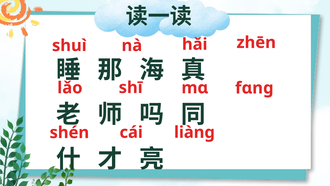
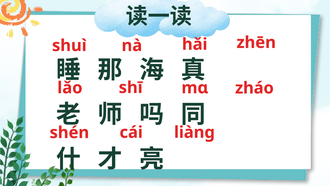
fɑnɡ: fɑnɡ -> zháo (254, 88)
